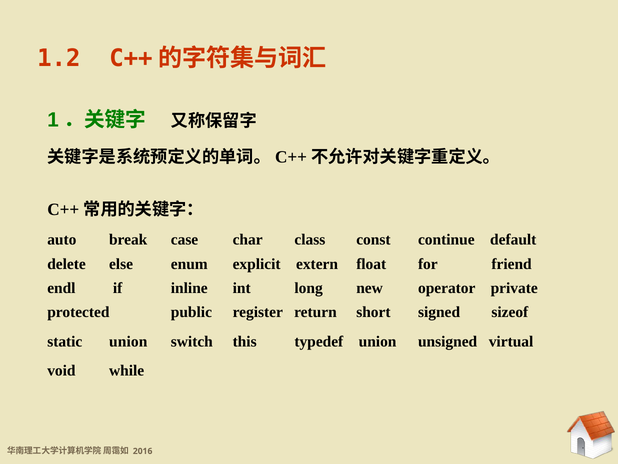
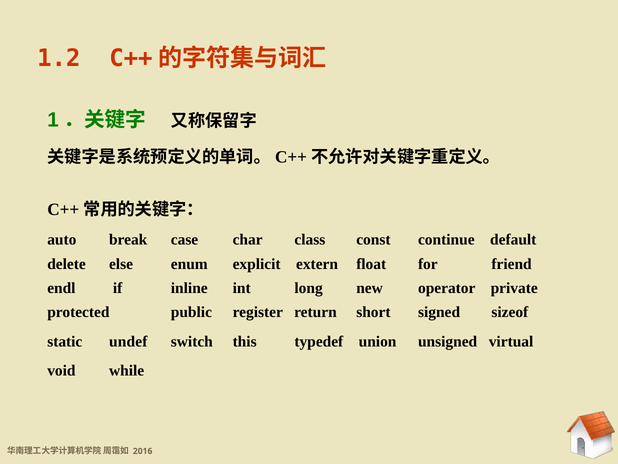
static union: union -> undef (128, 341)
